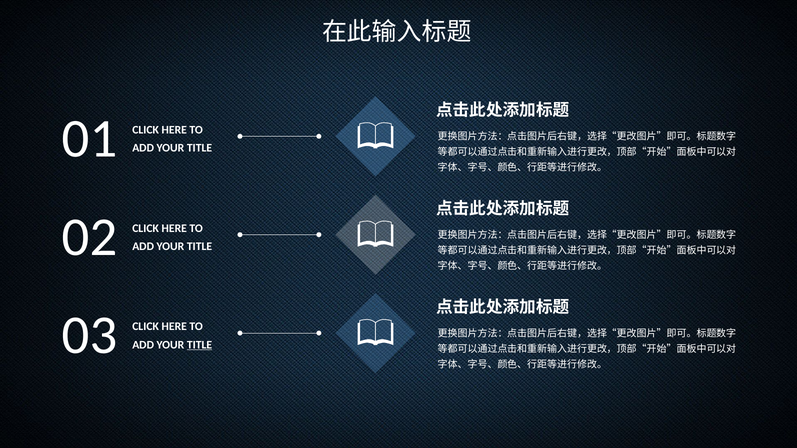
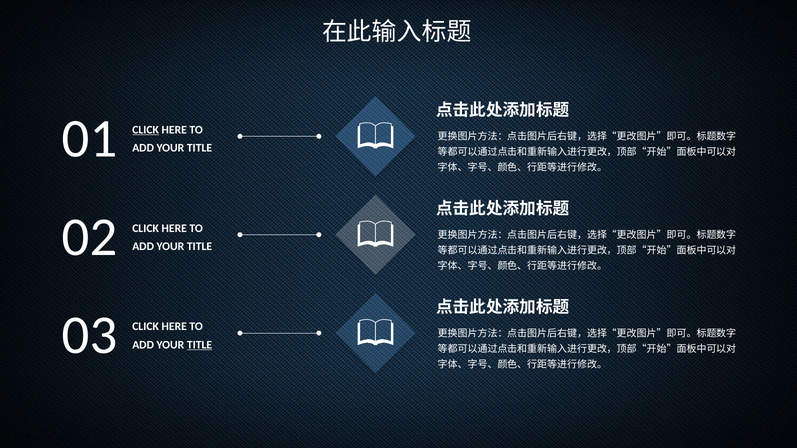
CLICK underline: none -> present (146, 130)
